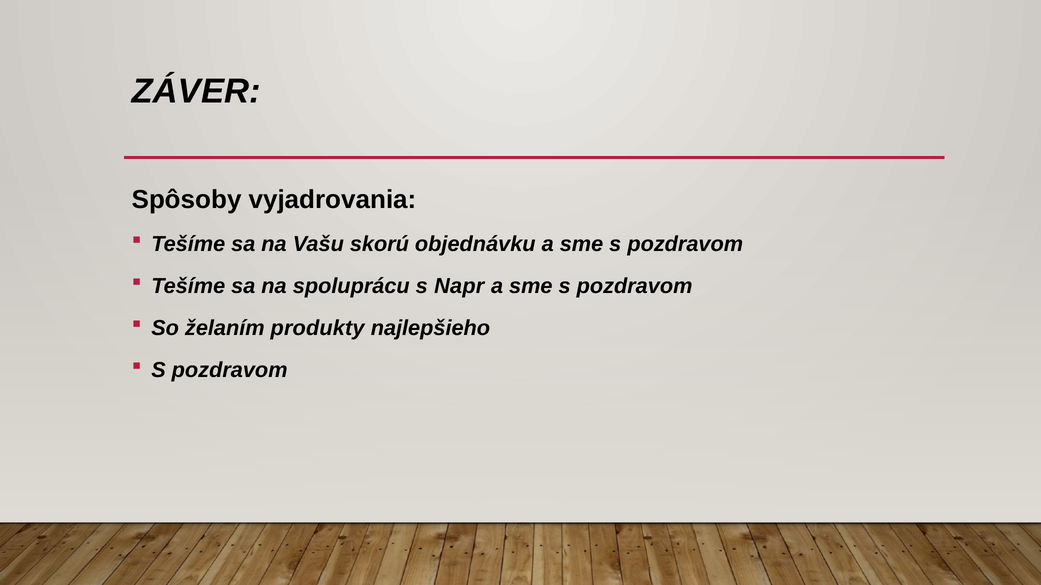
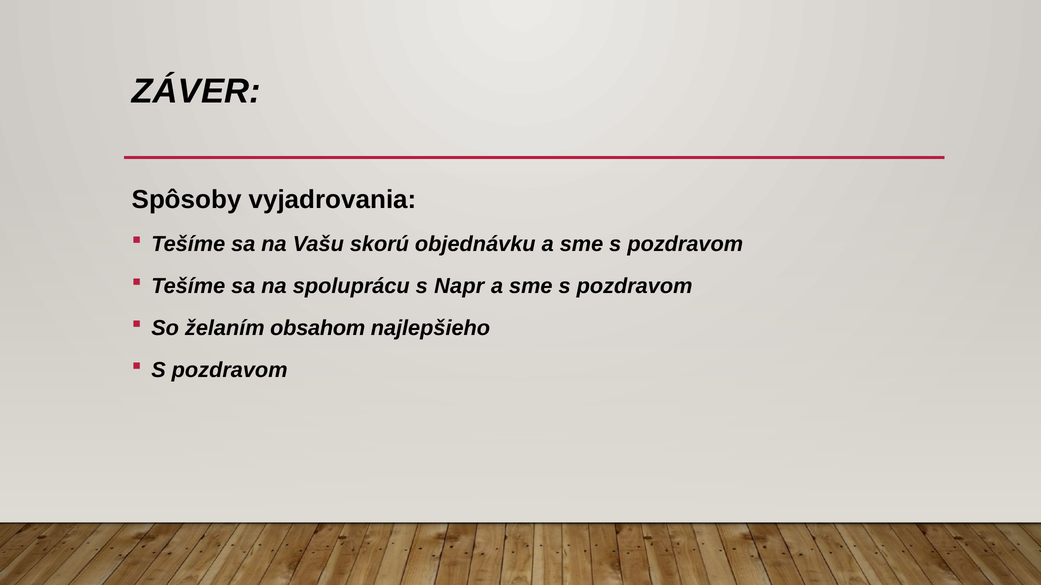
produkty: produkty -> obsahom (318, 328)
